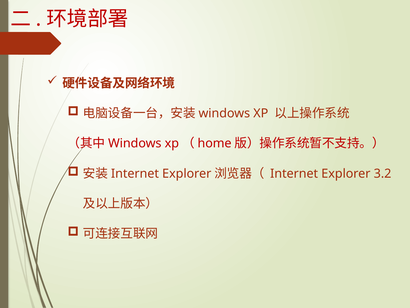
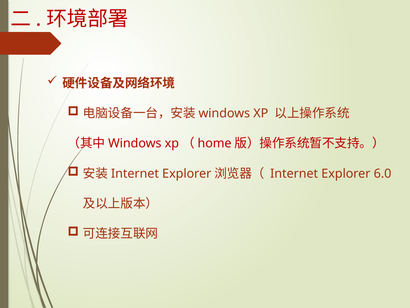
3.2: 3.2 -> 6.0 (383, 173)
